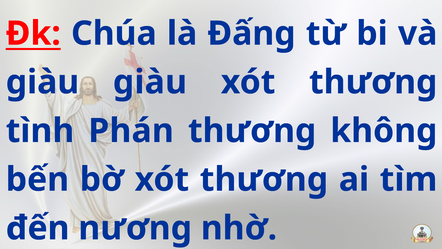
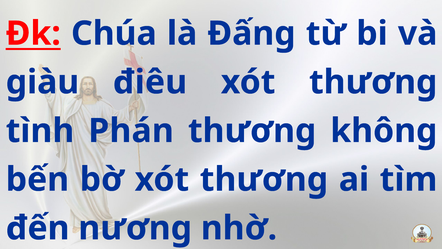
giàu giàu: giàu -> điêu (150, 82)
